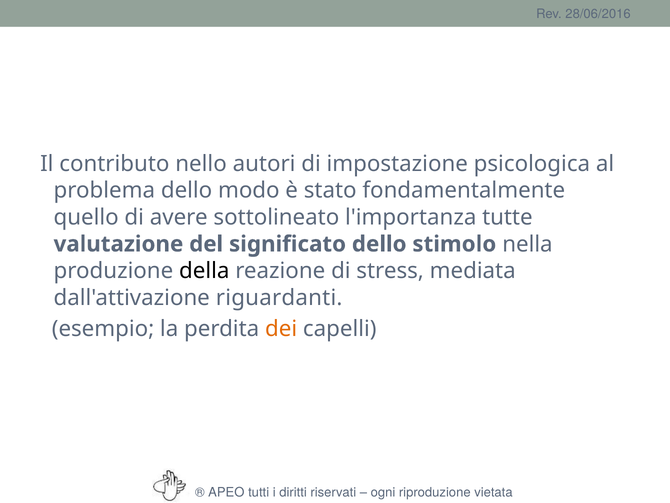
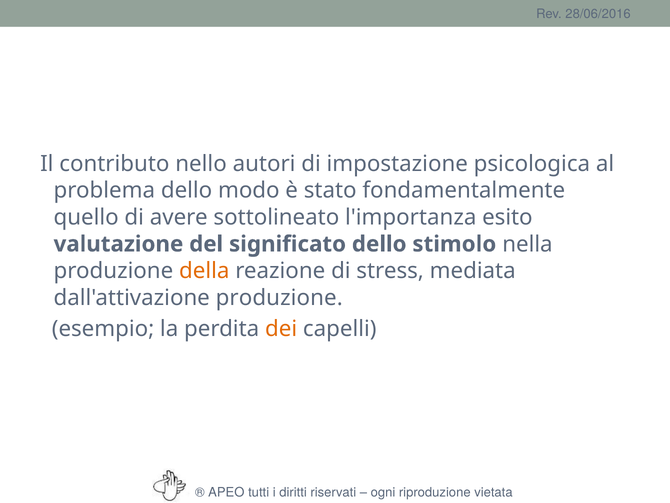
tutte: tutte -> esito (507, 217)
della colour: black -> orange (204, 271)
dall'attivazione riguardanti: riguardanti -> produzione (279, 297)
